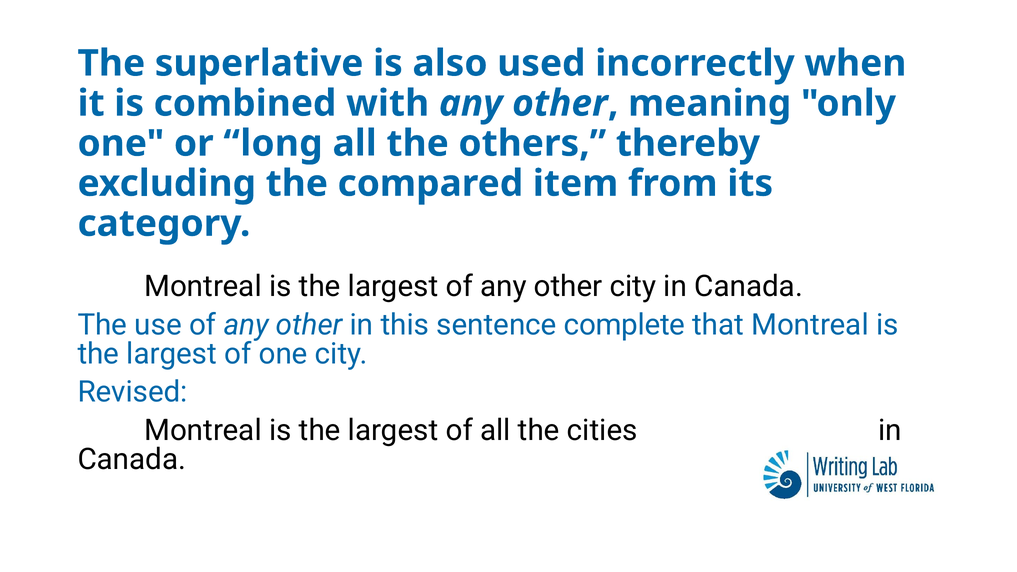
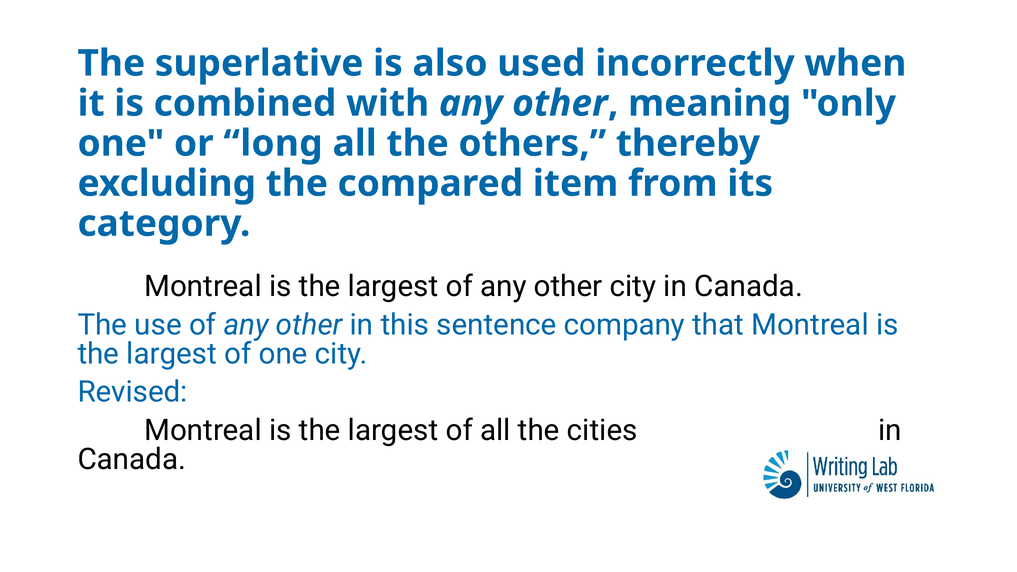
complete: complete -> company (624, 325)
